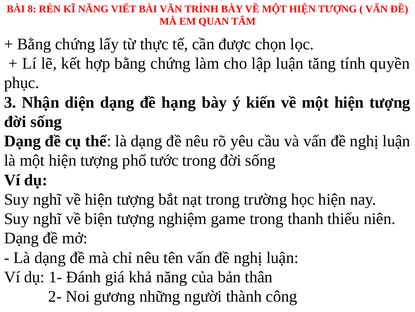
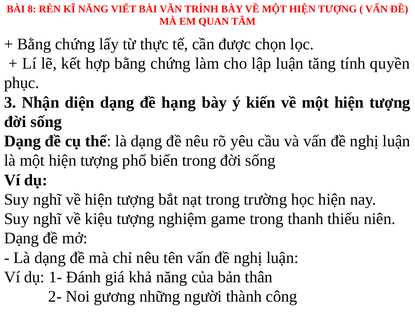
tước: tước -> biển (164, 160)
biện: biện -> kiệu (99, 218)
